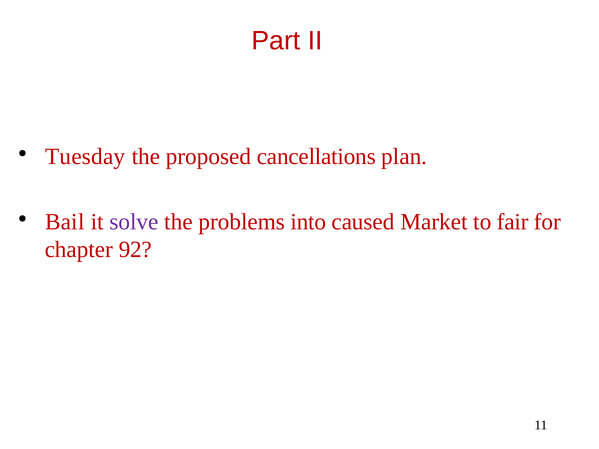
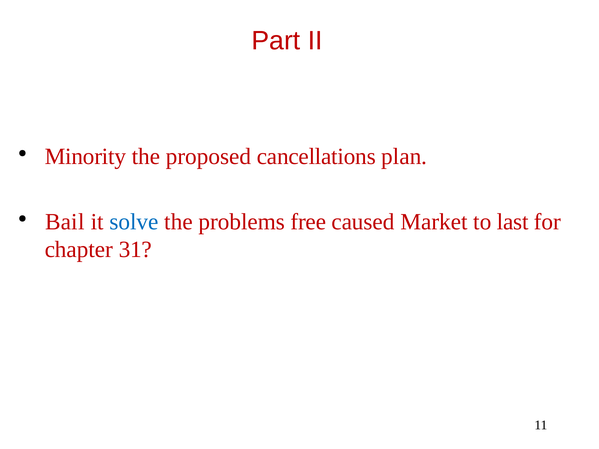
Tuesday: Tuesday -> Minority (85, 157)
solve colour: purple -> blue (134, 222)
into: into -> free (308, 222)
fair: fair -> last (513, 222)
92: 92 -> 31 (135, 250)
